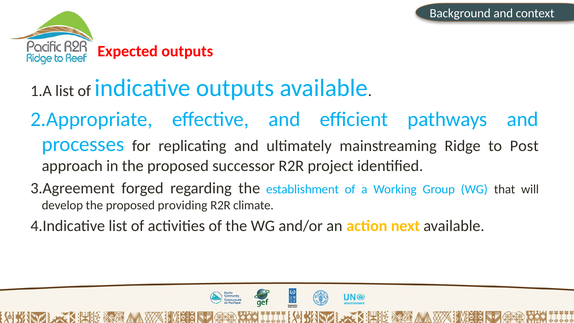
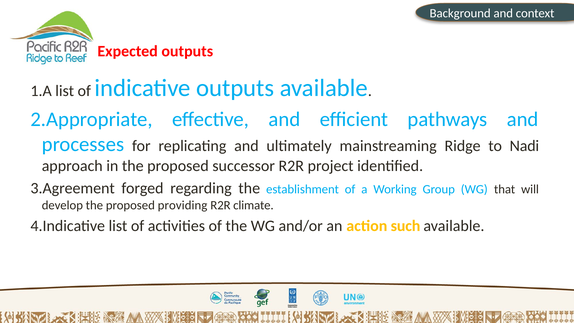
Post: Post -> Nadi (524, 146)
next: next -> such (406, 226)
